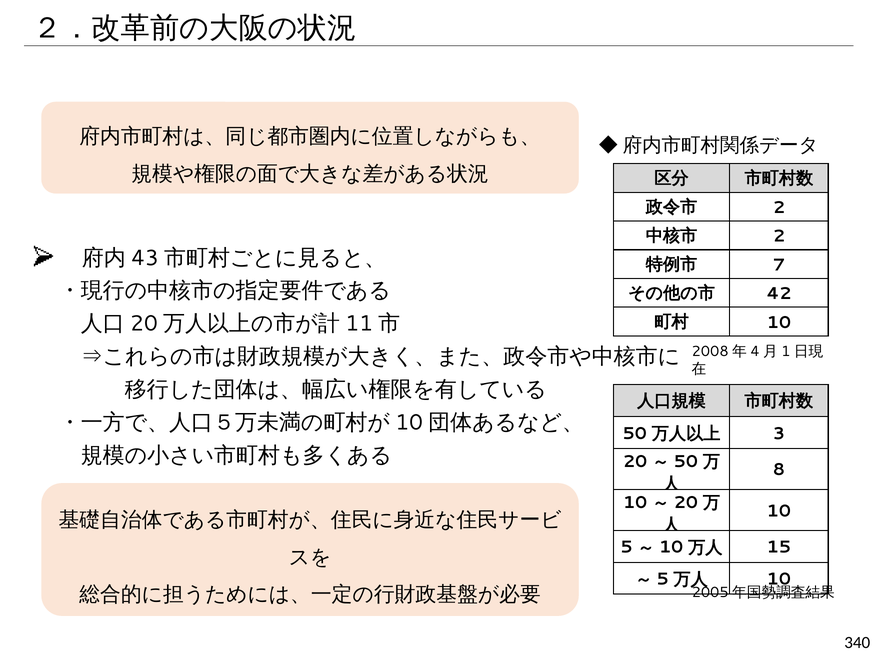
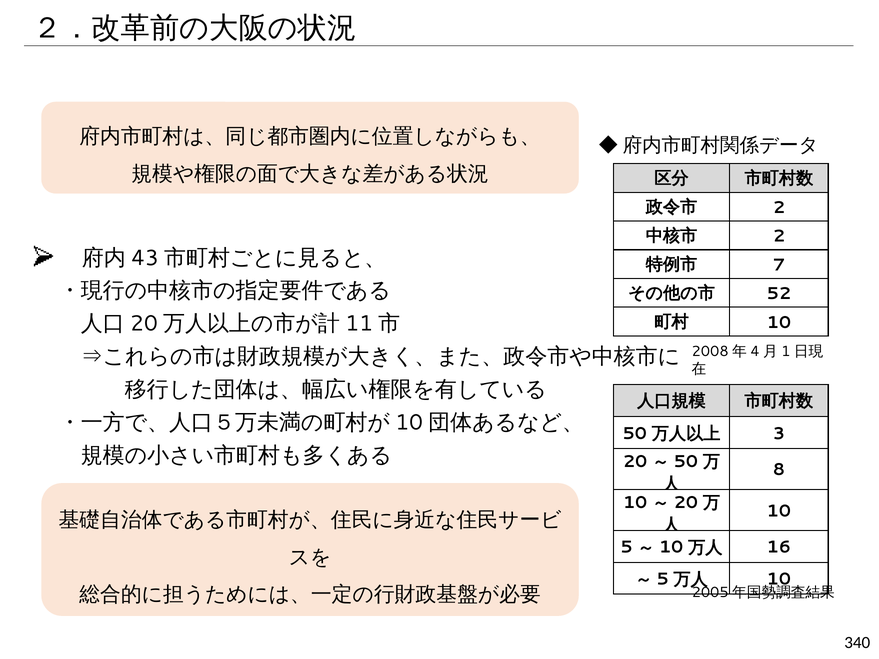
42: 42 -> 52 (779, 294)
15: 15 -> 16 (779, 548)
